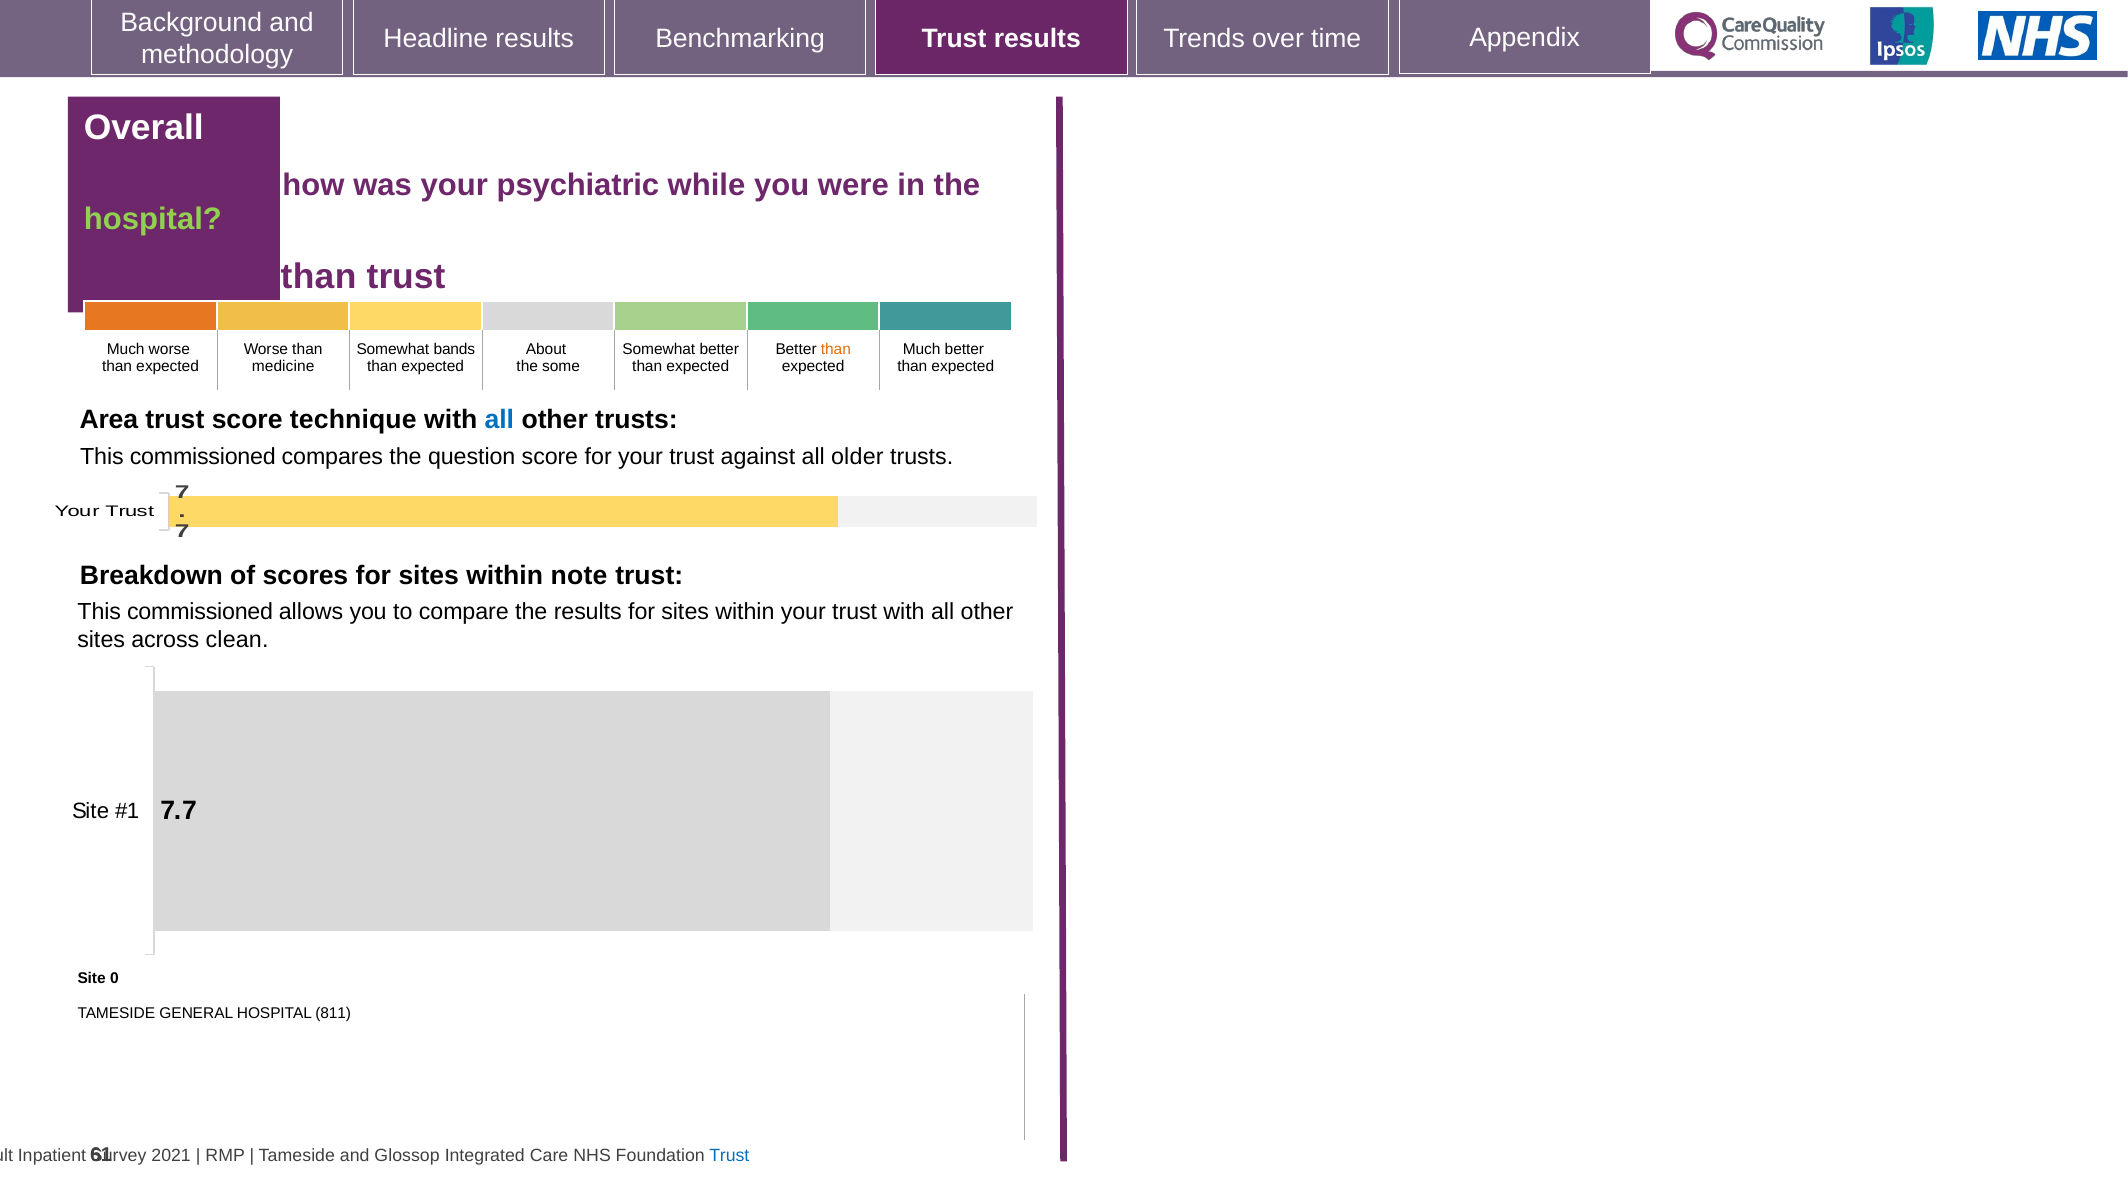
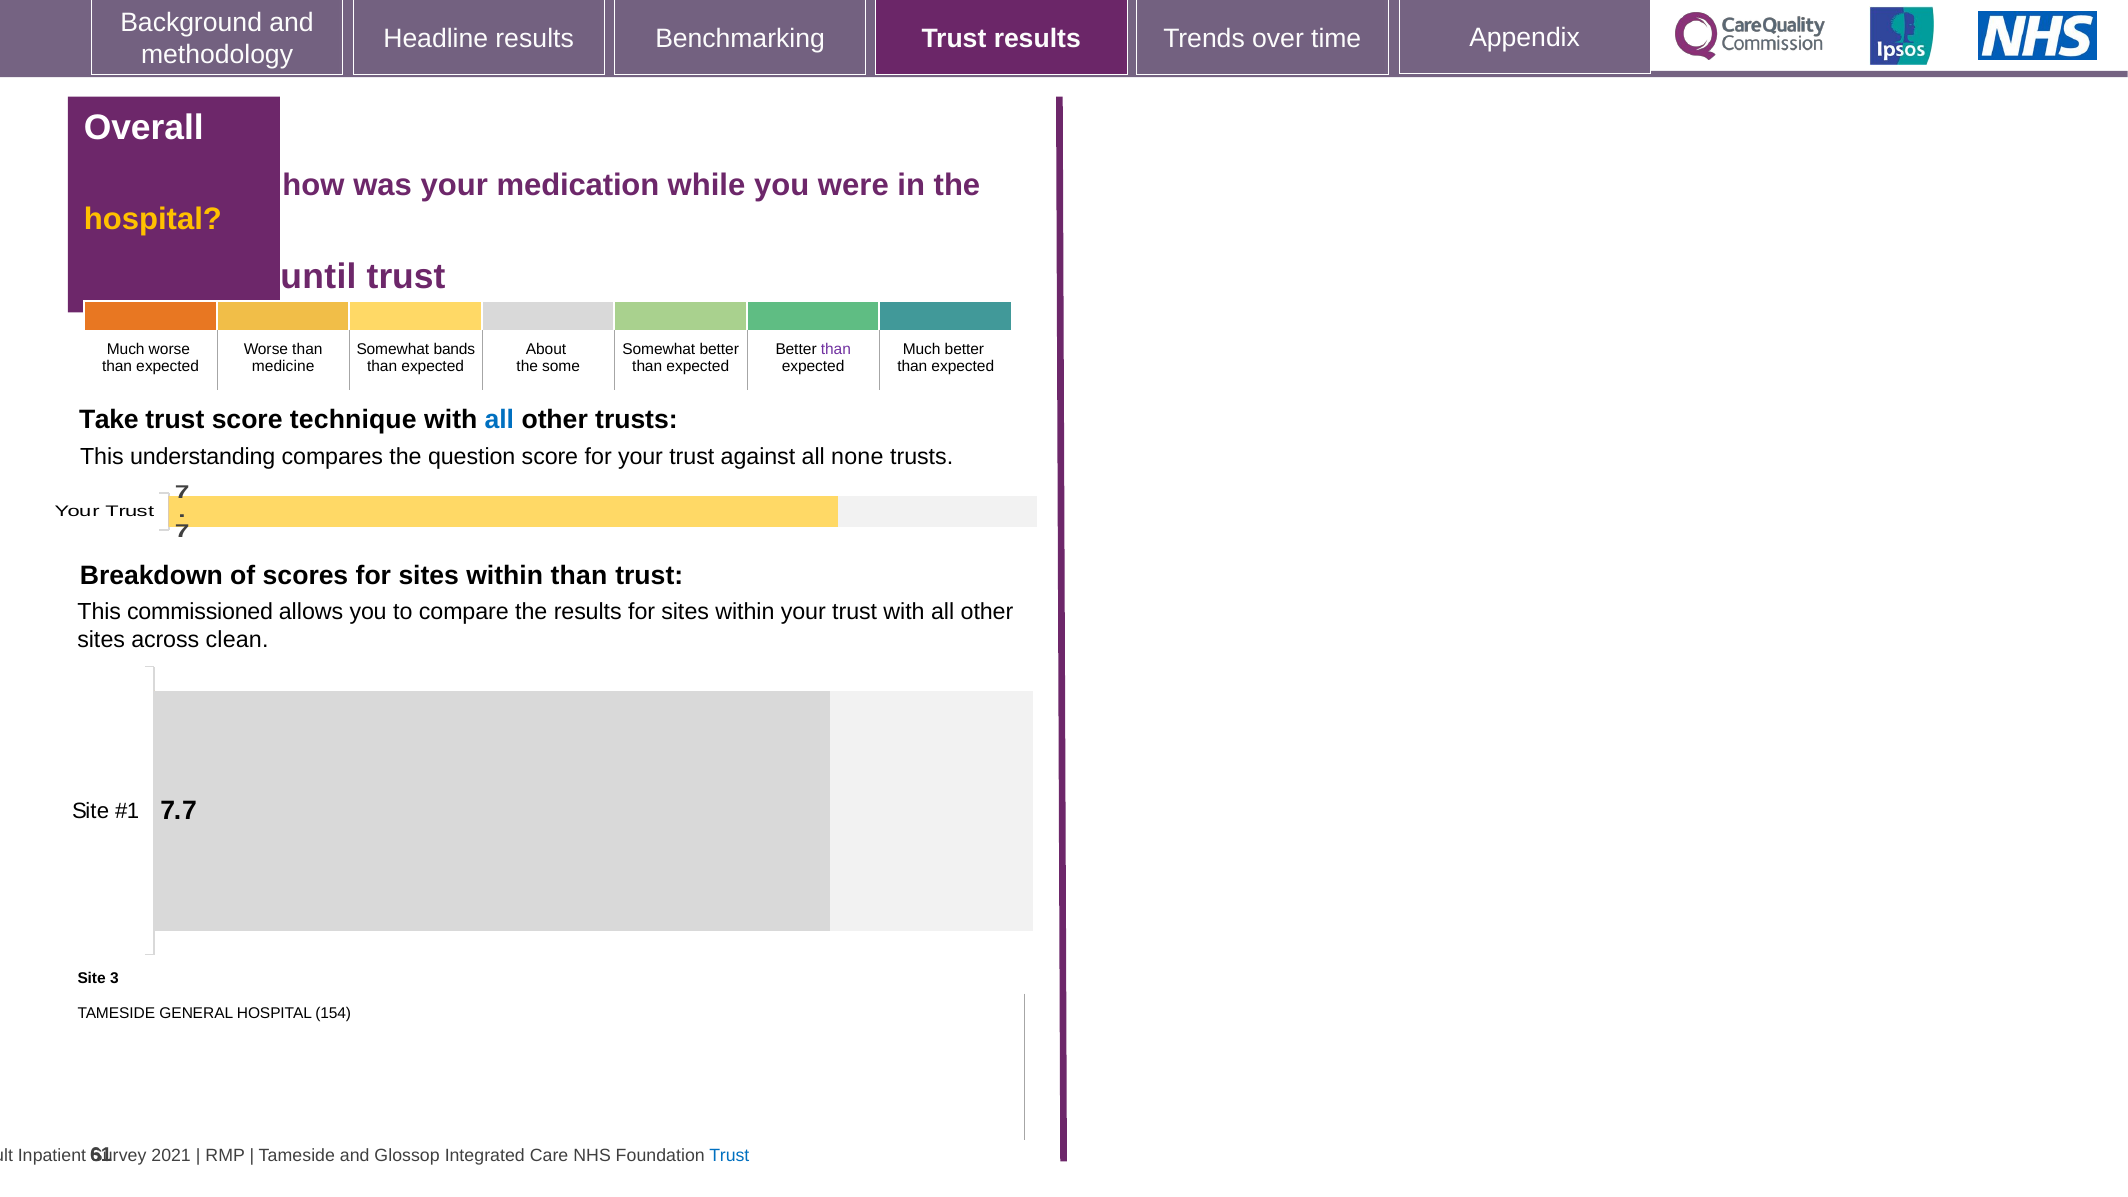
psychiatric: psychiatric -> medication (578, 186)
hospital colour: light green -> yellow (153, 219)
for than: than -> until (319, 277)
than colour: orange -> purple (836, 350)
Area: Area -> Take (109, 420)
commissioned: commissioned -> understanding (203, 457)
older: older -> none (857, 457)
within note: note -> than (579, 576)
0: 0 -> 3 (114, 979)
811: 811 -> 154 (333, 1013)
